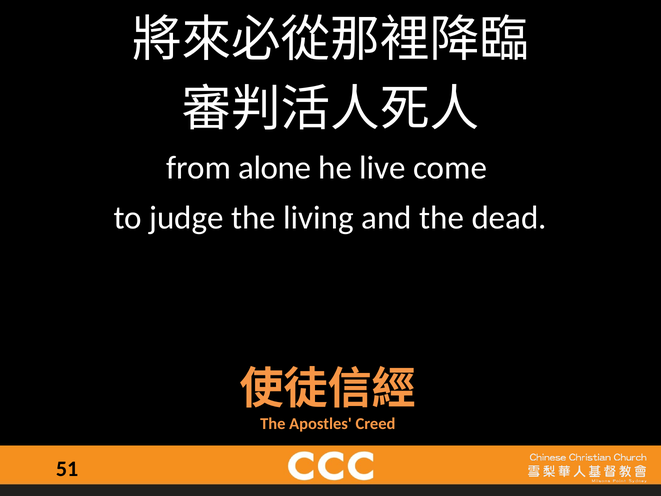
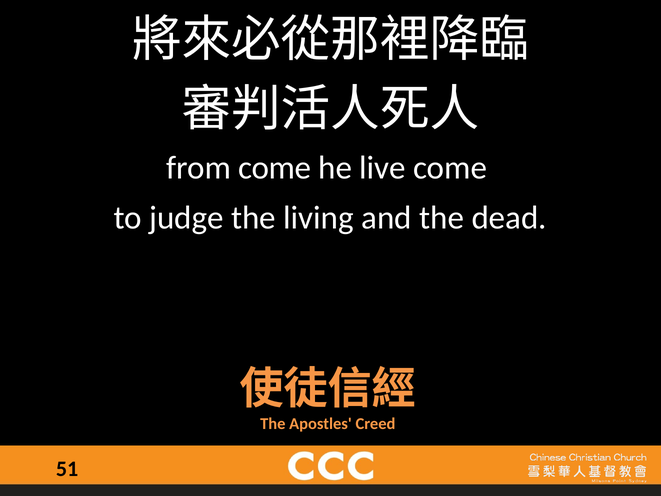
from alone: alone -> come (275, 168)
